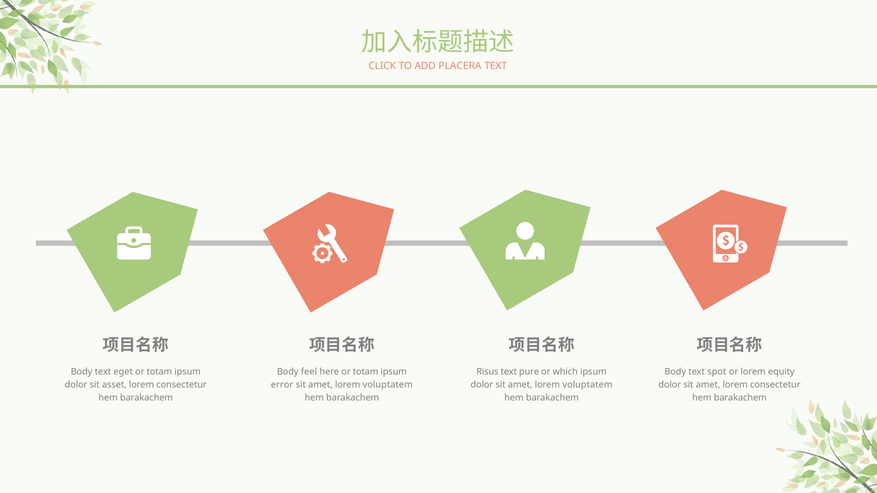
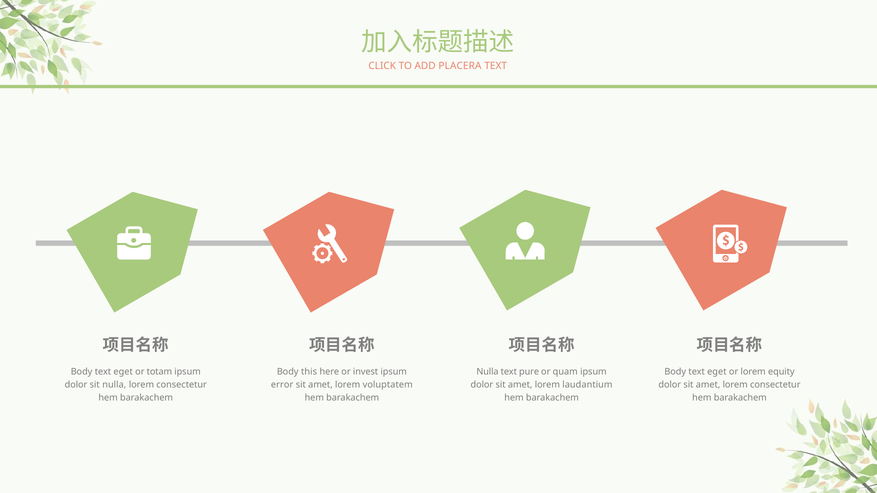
feel: feel -> this (309, 372)
here or totam: totam -> invest (366, 372)
Risus: Risus -> Nulla (487, 372)
which: which -> quam (565, 372)
spot: spot -> eget (717, 372)
sit asset: asset -> nulla (114, 385)
voluptatem: voluptatem -> laudantium (587, 385)
